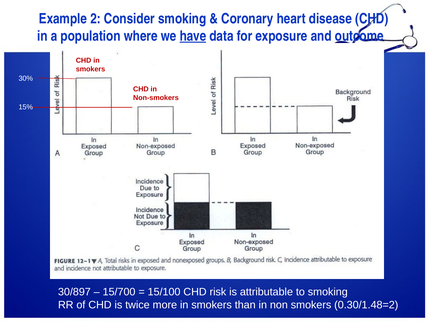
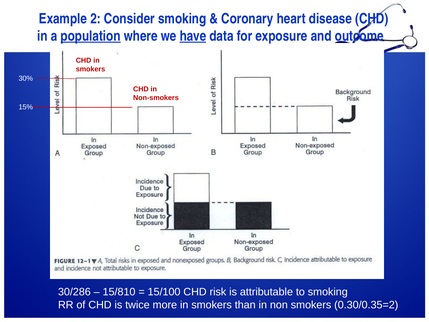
population underline: none -> present (91, 36)
30/897: 30/897 -> 30/286 (74, 292)
15/700: 15/700 -> 15/810 (119, 292)
0.30/1.48=2: 0.30/1.48=2 -> 0.30/0.35=2 (366, 305)
